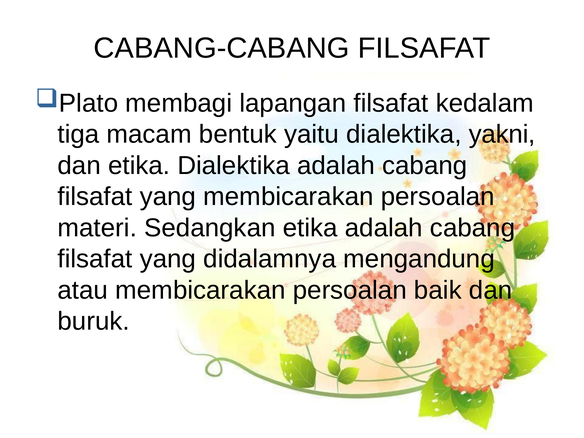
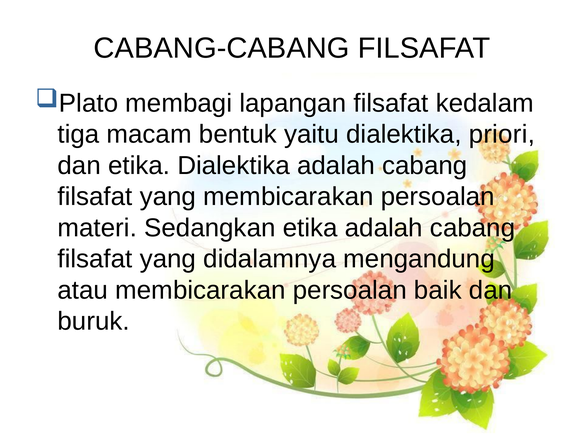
yakni: yakni -> priori (502, 134)
